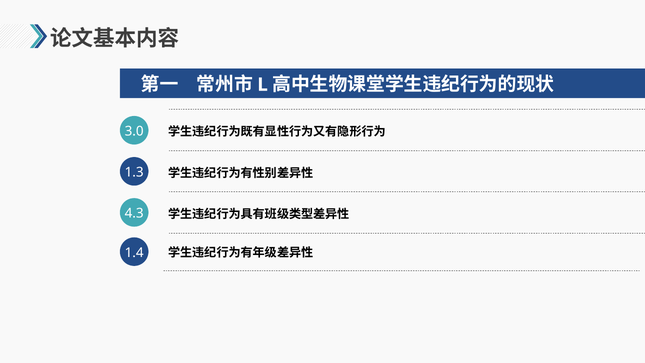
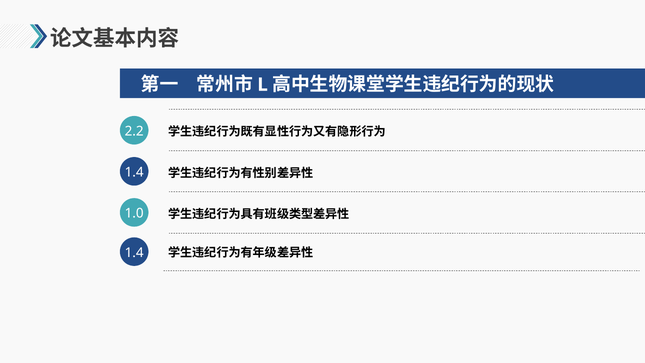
3.0: 3.0 -> 2.2 (134, 131)
1.3: 1.3 -> 1.4 (134, 172)
4.3: 4.3 -> 1.0 (134, 213)
